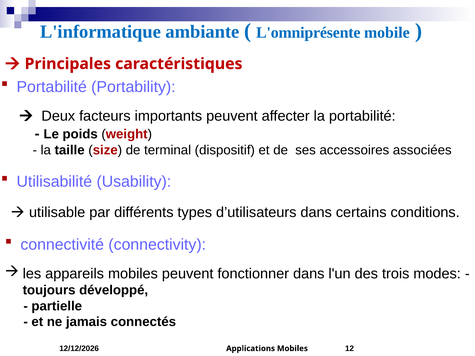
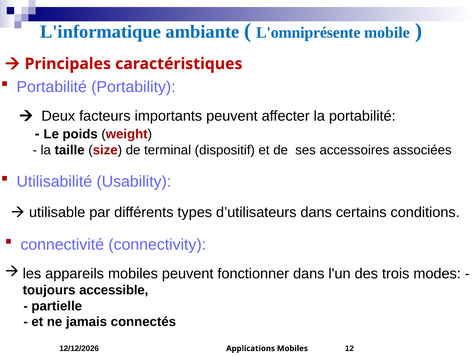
développé: développé -> accessible (114, 290)
